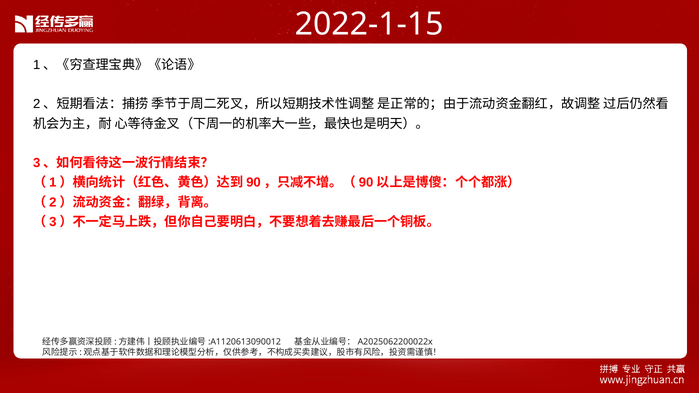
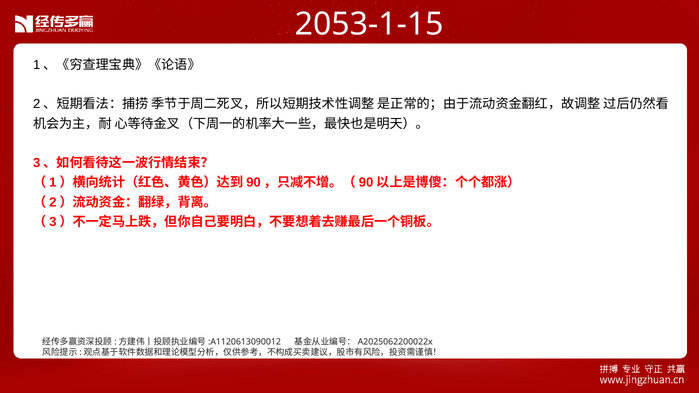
2022-1-15: 2022-1-15 -> 2053-1-15 (369, 24)
